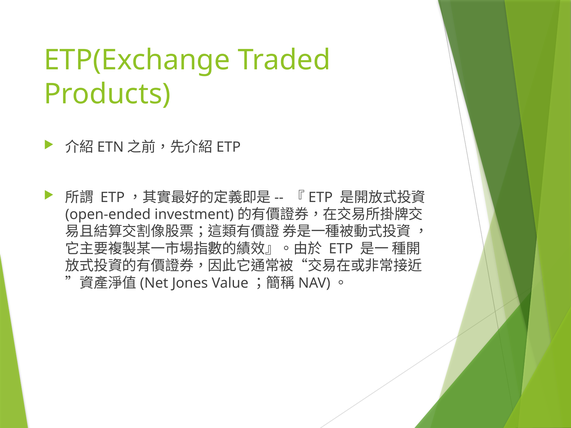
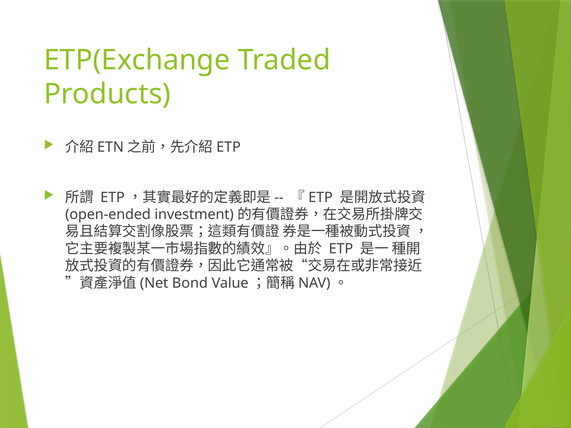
Jones: Jones -> Bond (190, 283)
